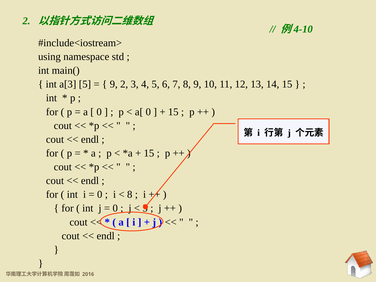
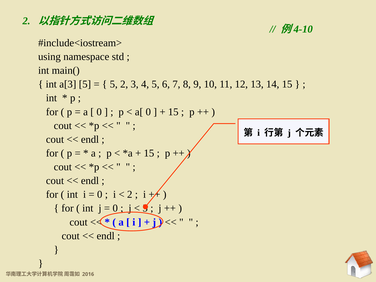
9: 9 -> 5 (114, 84)
8: 8 -> 2 (130, 195)
